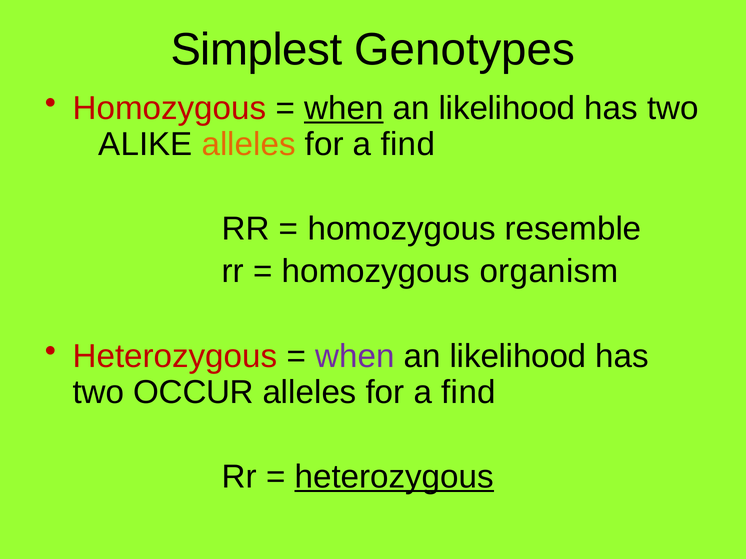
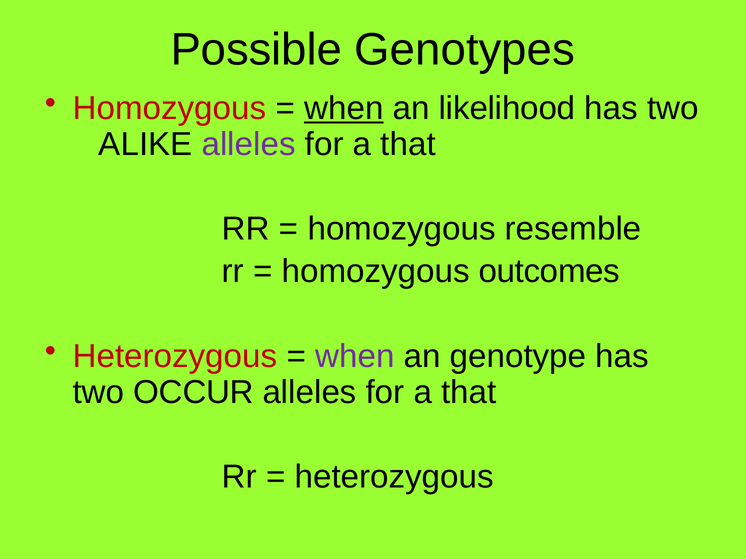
Simplest: Simplest -> Possible (256, 50)
alleles colour: orange -> purple (249, 144)
find: find -> that (408, 144)
organism: organism -> outcomes (549, 272)
likelihood: likelihood -> genotype (518, 357)
find: find -> that (469, 392)
heterozygous underline: present -> none (394, 477)
